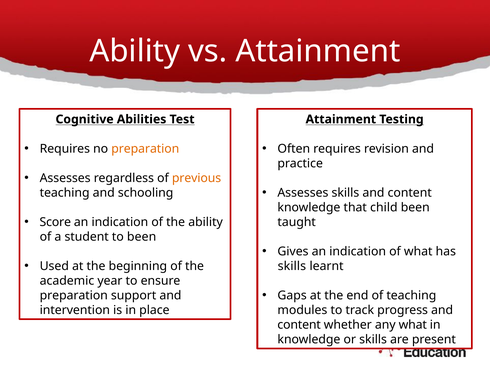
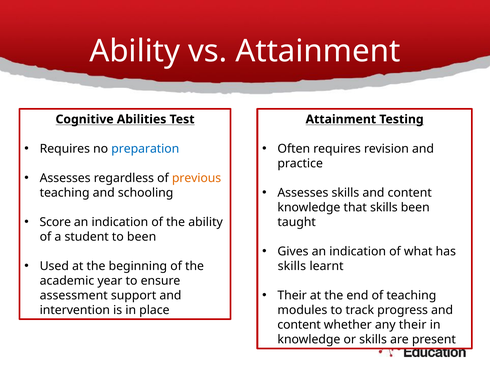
preparation colour: orange -> blue (145, 149)
that child: child -> skills (384, 208)
Gaps: Gaps -> Their (292, 296)
preparation: preparation -> assessment (74, 296)
any what: what -> their (413, 325)
